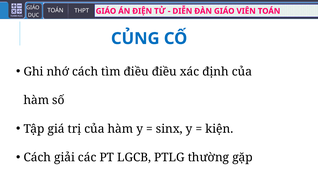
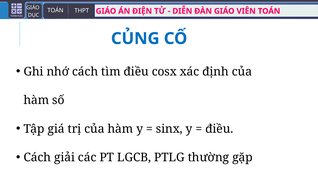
điều điều: điều -> cosx (164, 72)
kiện: kiện -> điều (219, 129)
